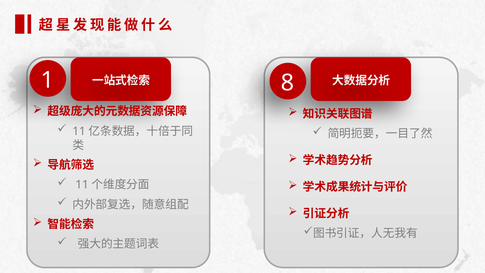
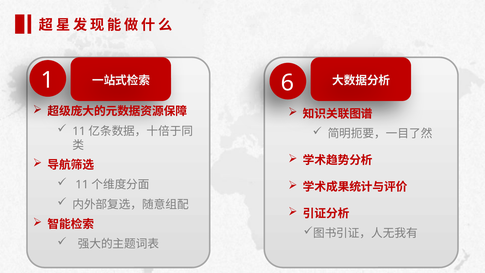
8: 8 -> 6 (288, 83)
